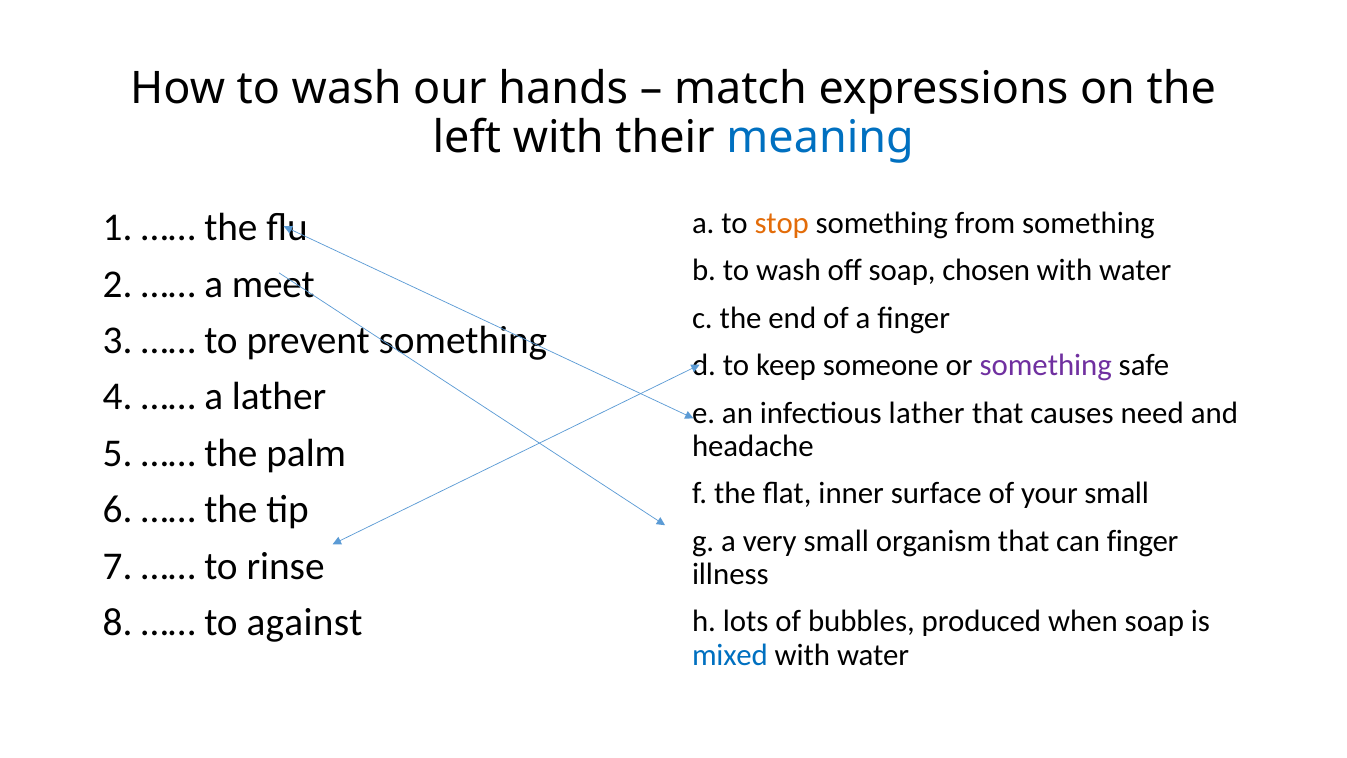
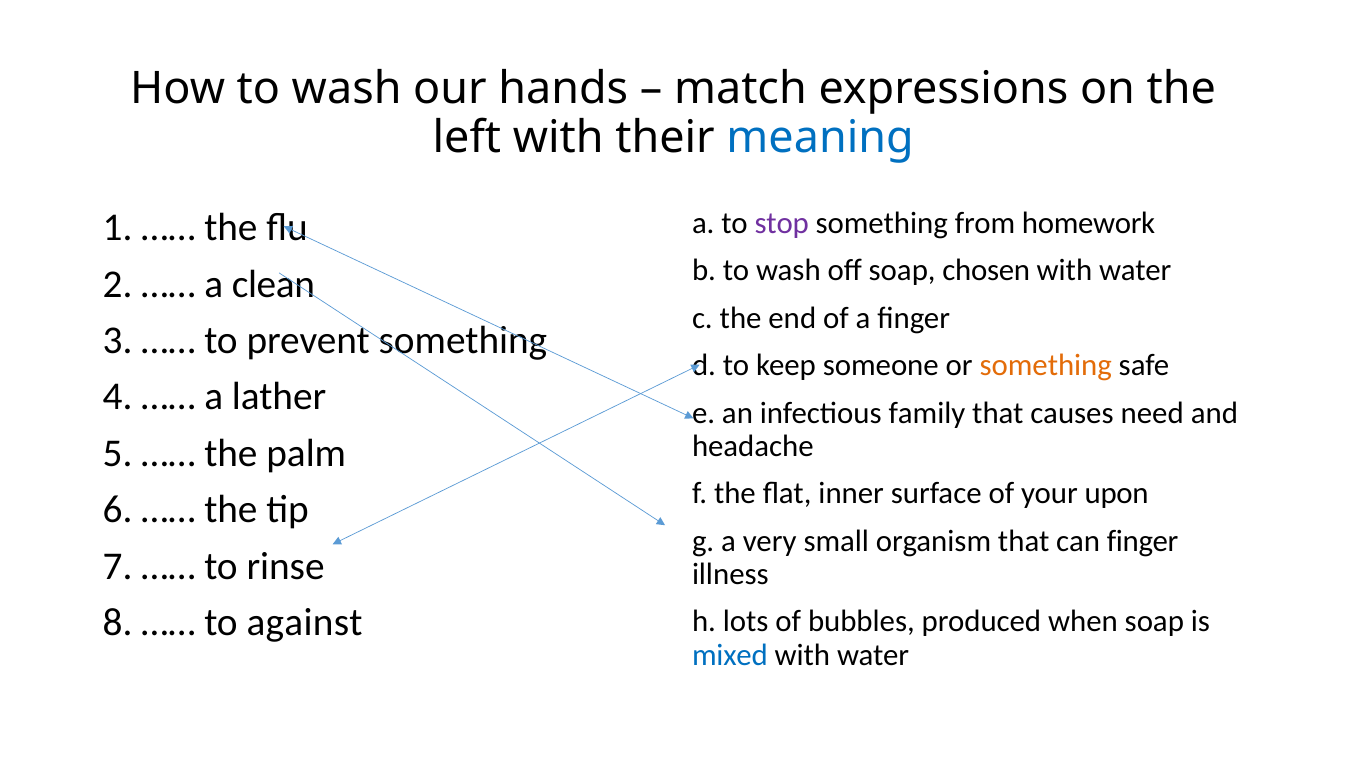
stop colour: orange -> purple (782, 223)
from something: something -> homework (1089, 223)
meet: meet -> clean (273, 284)
something colour: purple -> orange (1046, 365)
infectious lather: lather -> family (927, 413)
your small: small -> upon (1117, 493)
